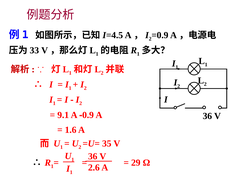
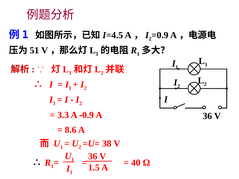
33: 33 -> 51 (34, 50)
9.1: 9.1 -> 3.3 (63, 115)
1.6: 1.6 -> 8.6 (71, 130)
35: 35 -> 38 (107, 144)
29: 29 -> 40 (136, 163)
2.6: 2.6 -> 1.5 (94, 168)
